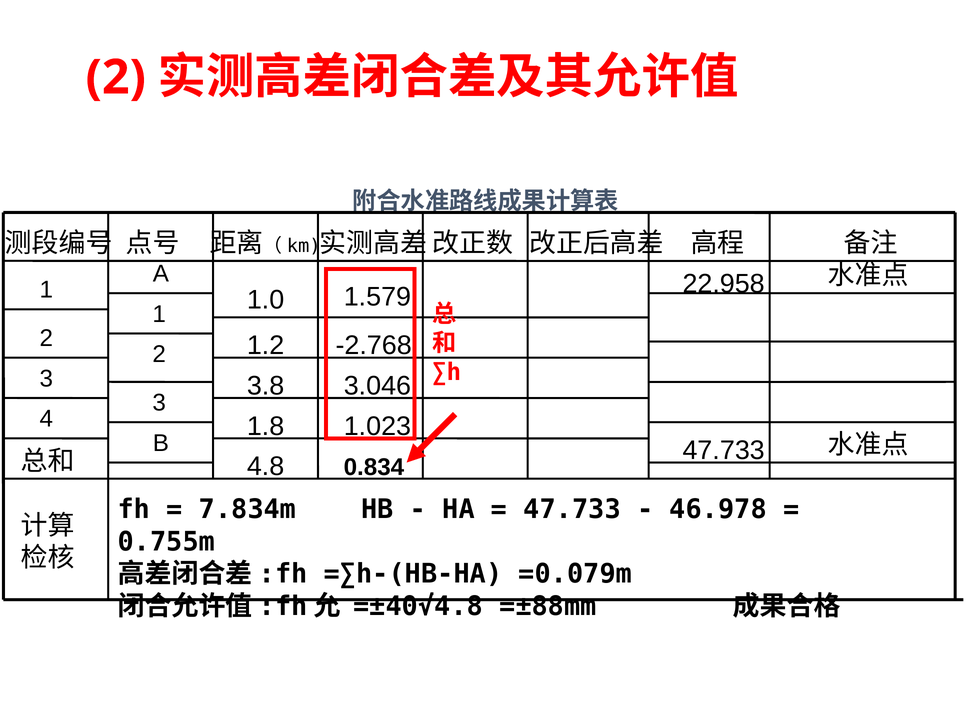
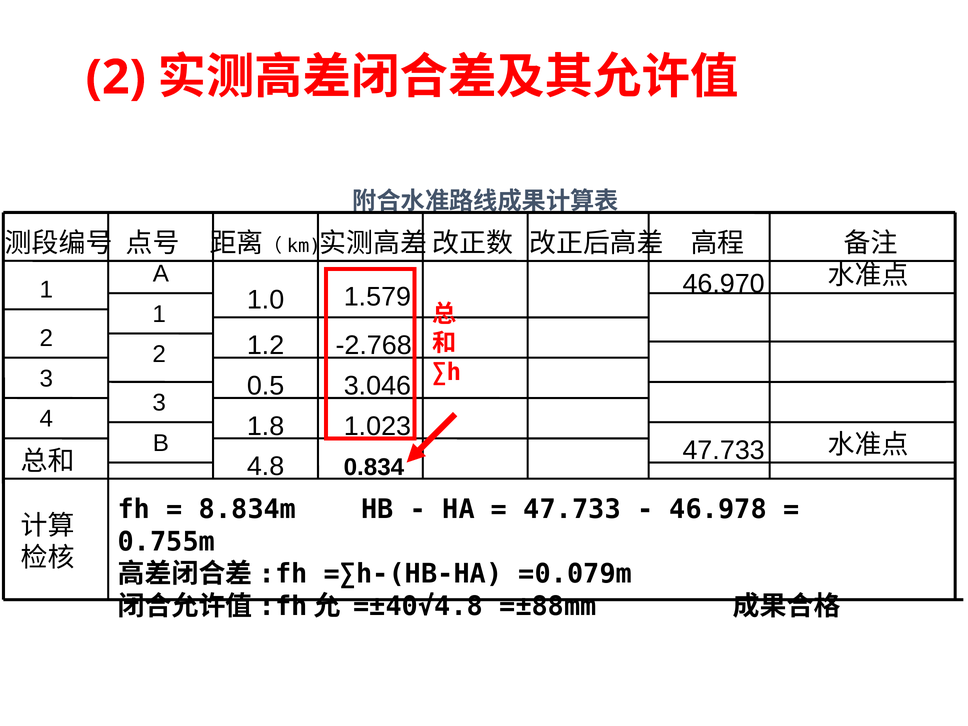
22.958: 22.958 -> 46.970 (724, 284)
3.8: 3.8 -> 0.5 (266, 386)
7.834m: 7.834m -> 8.834m (247, 509)
